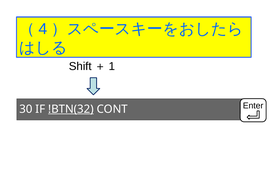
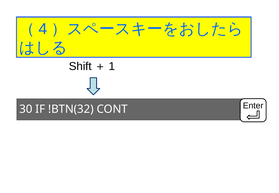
!BTN(32 underline: present -> none (71, 109)
